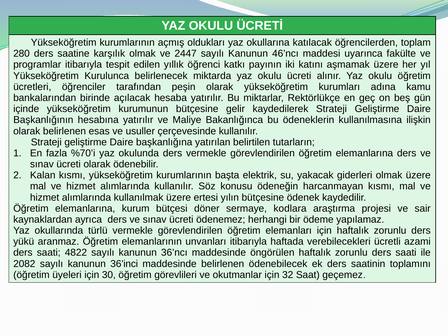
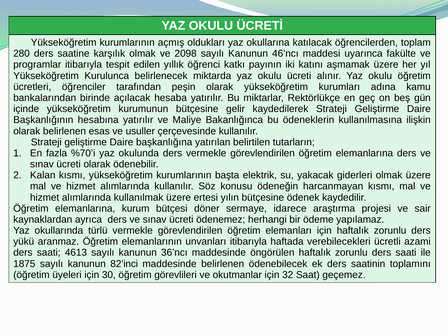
2447: 2447 -> 2098 (186, 54)
kodlara: kodlara -> idarece (290, 208)
4822: 4822 -> 4613 (76, 253)
2082: 2082 -> 1875 (24, 264)
36’inci: 36’inci -> 82’inci (124, 264)
